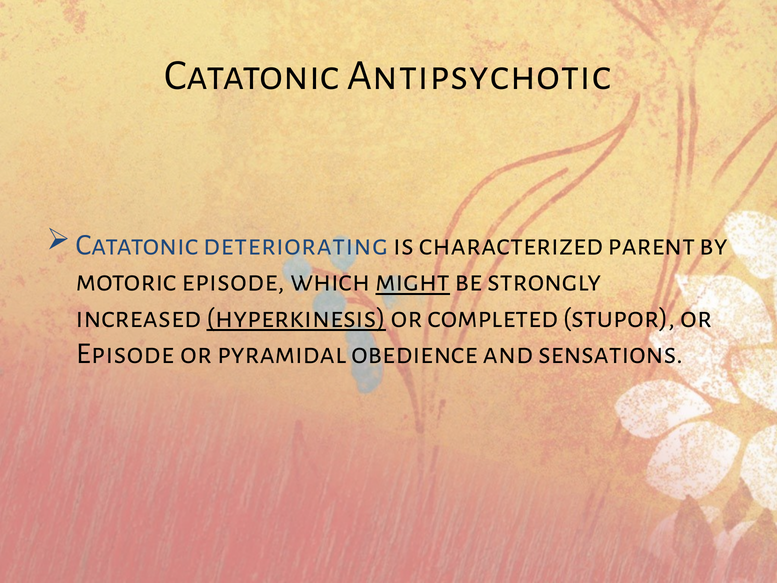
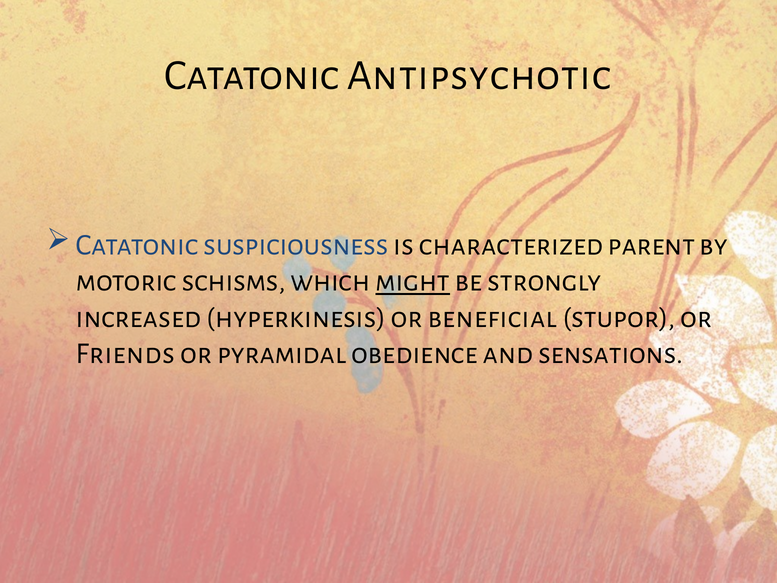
deteriorating: deteriorating -> suspiciousness (296, 245)
motoric episode: episode -> schisms (234, 281)
hyperkinesis underline: present -> none (296, 317)
completed: completed -> beneficial (492, 317)
Episode: Episode -> Friends (125, 353)
